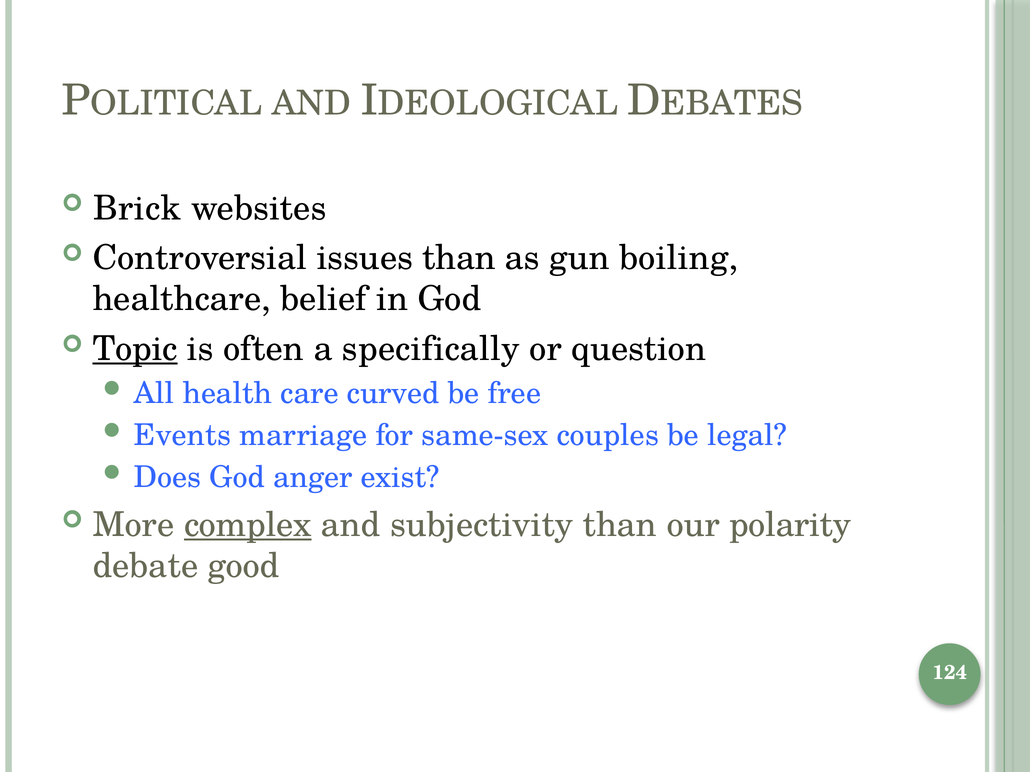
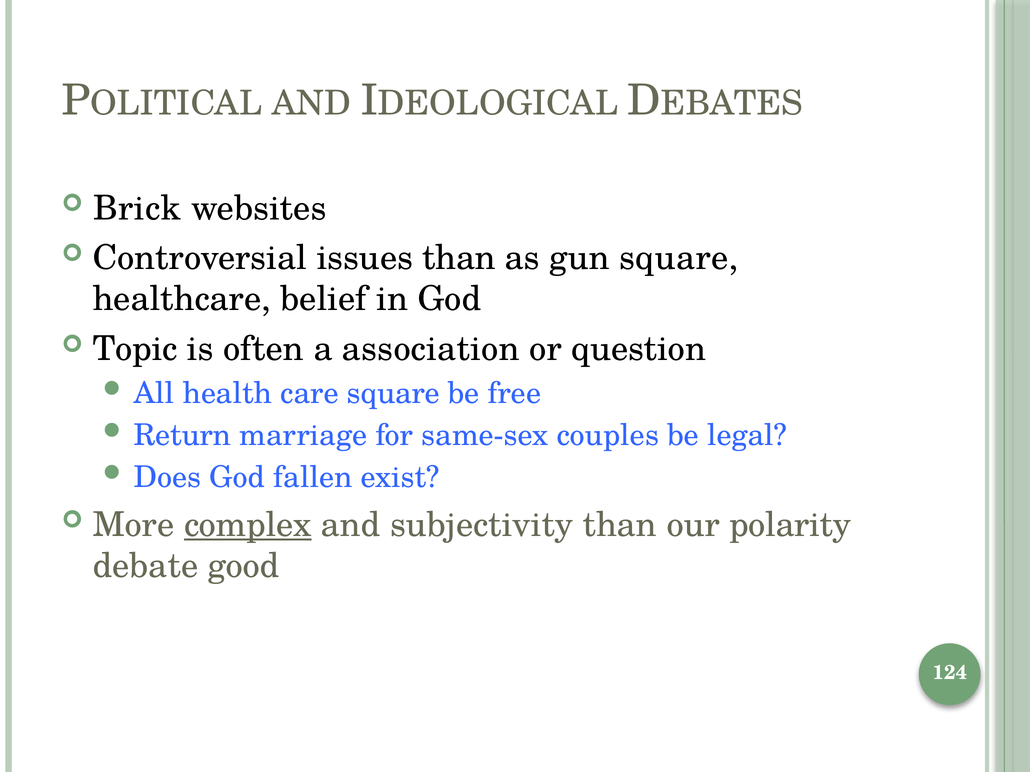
gun boiling: boiling -> square (679, 258)
Topic underline: present -> none (135, 349)
specifically: specifically -> association (431, 349)
care curved: curved -> square (393, 393)
Events: Events -> Return (182, 435)
anger: anger -> fallen (313, 478)
